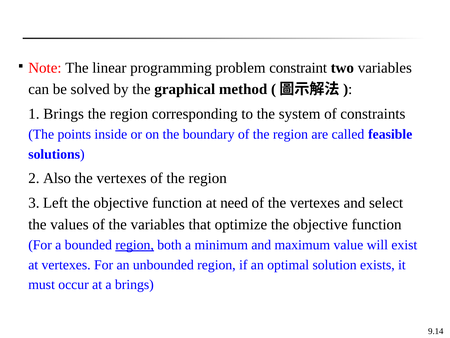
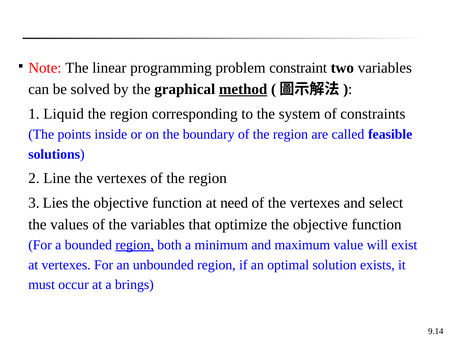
method underline: none -> present (243, 89)
1 Brings: Brings -> Liquid (64, 114)
Also: Also -> Line (57, 178)
Left: Left -> Lies (55, 203)
